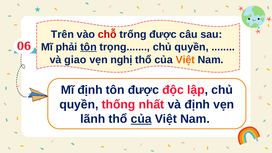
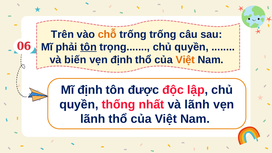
chỗ colour: red -> orange (107, 34)
trống được: được -> trống (163, 34)
giao: giao -> biến (75, 60)
vẹn nghị: nghị -> định (121, 60)
và định: định -> lãnh (197, 104)
của underline: present -> none (141, 119)
